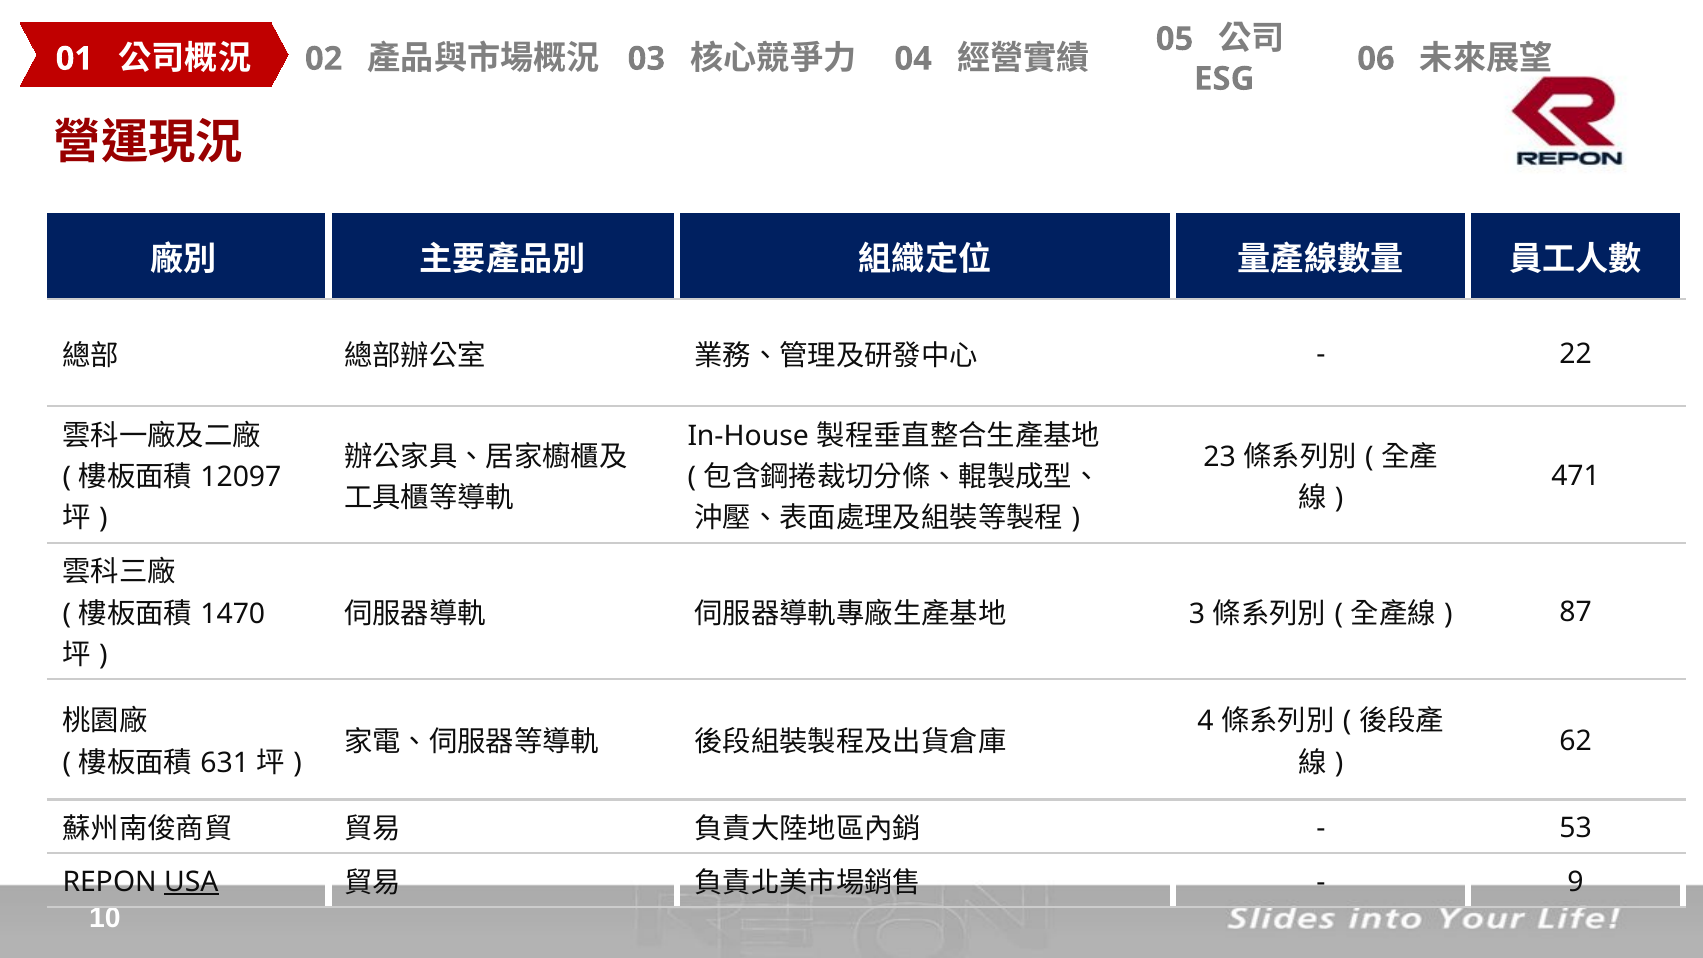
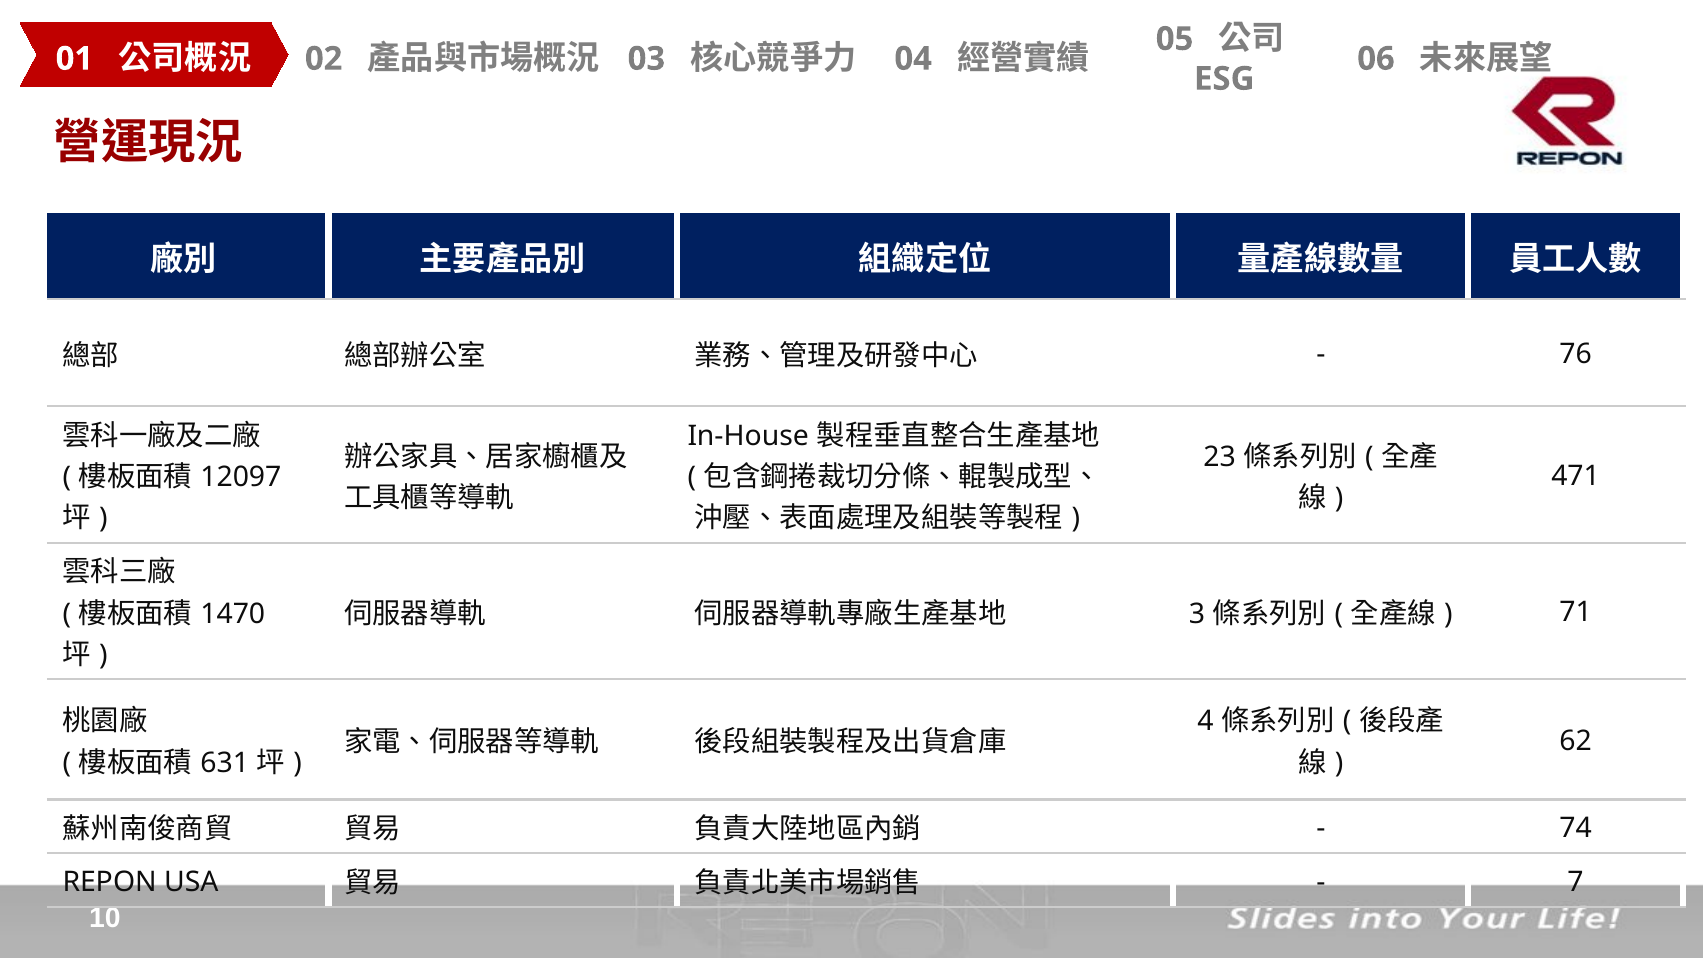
22: 22 -> 76 (1576, 354)
87: 87 -> 71 (1576, 612)
53: 53 -> 74 (1576, 828)
USA underline: present -> none (191, 882)
9: 9 -> 7 (1576, 882)
